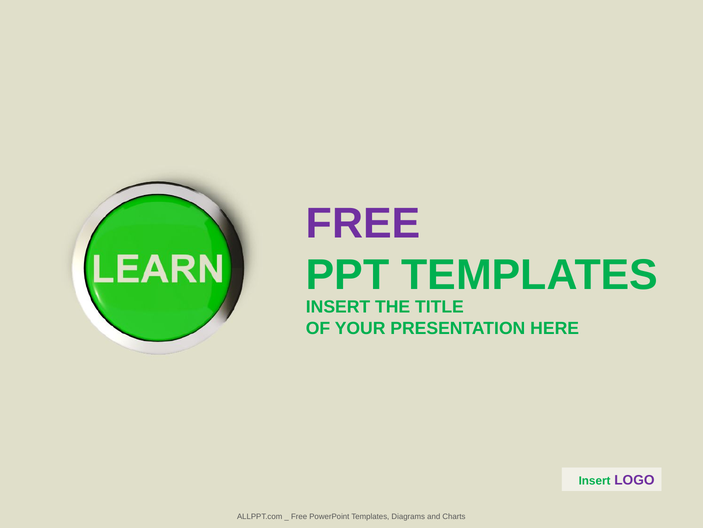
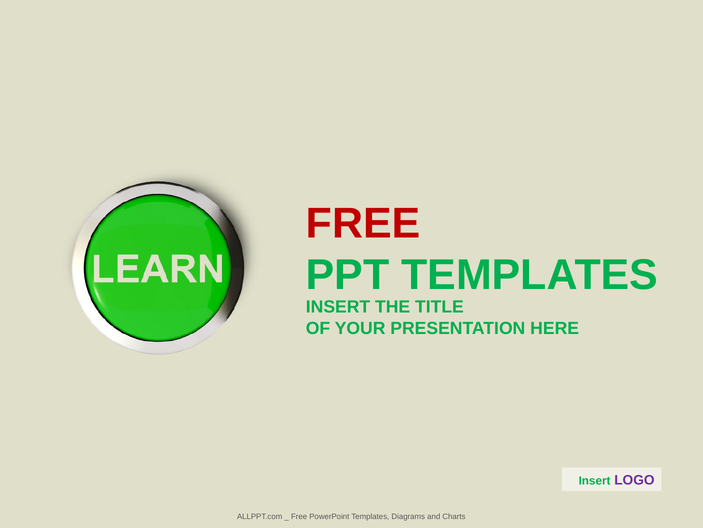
FREE colour: purple -> red (363, 223)
